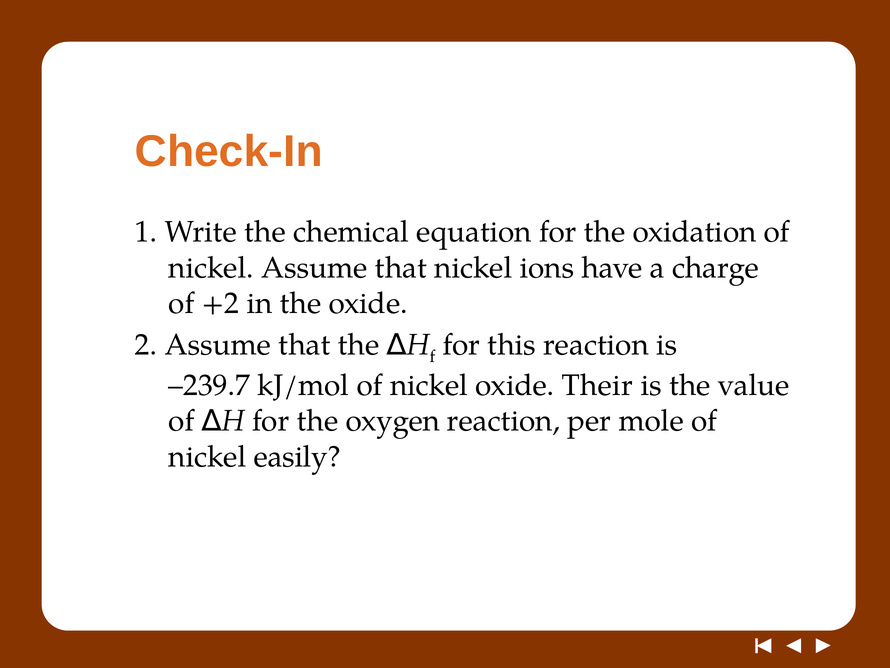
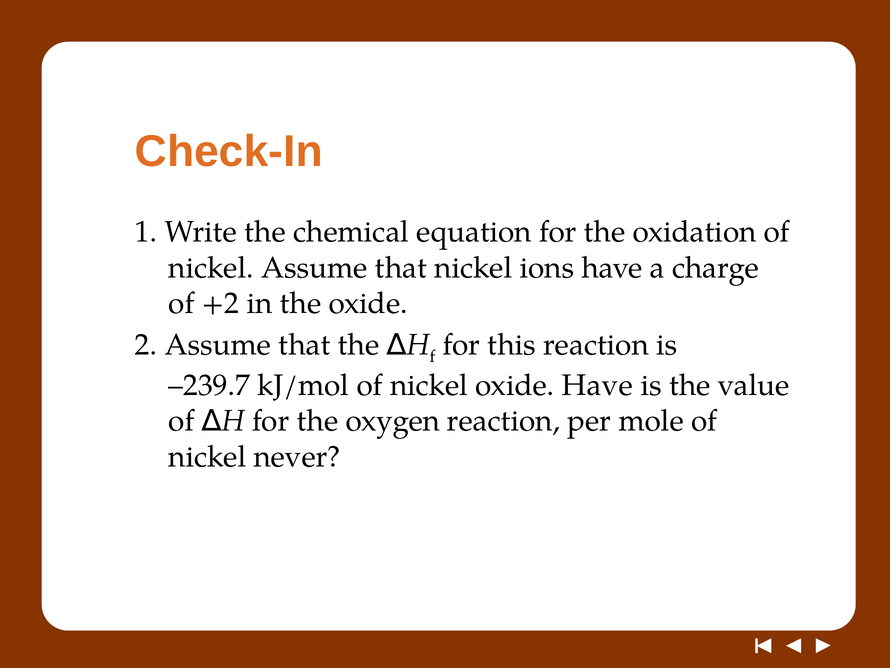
oxide Their: Their -> Have (597, 385)
easily: easily -> never (297, 456)
